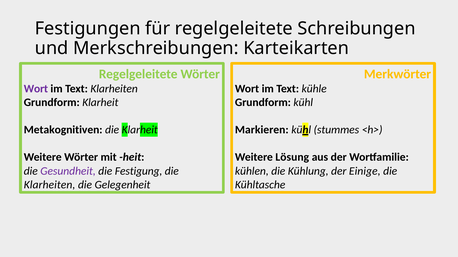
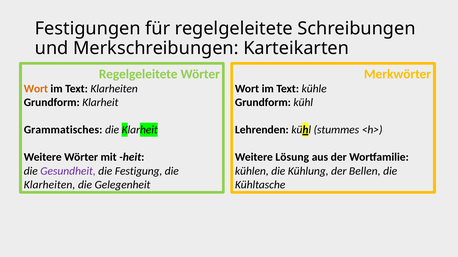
Wort colour: purple -> orange (36, 89)
Metakognitiven: Metakognitiven -> Grammatisches (63, 130)
Markieren: Markieren -> Lehrenden (262, 130)
Einige: Einige -> Bellen (365, 171)
